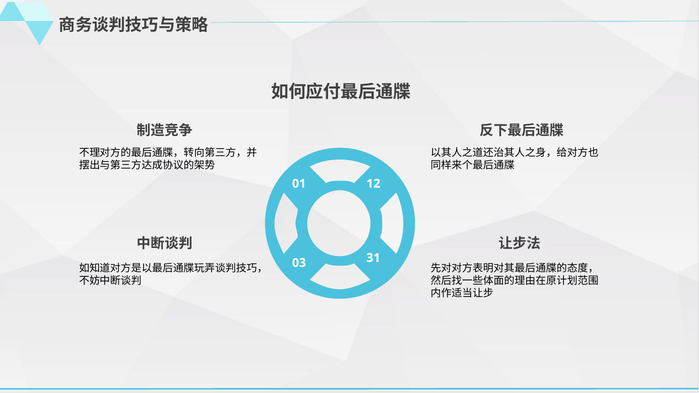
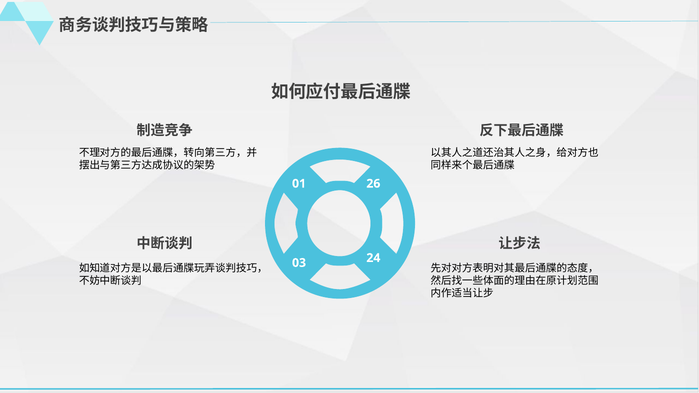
12: 12 -> 26 (373, 184)
31: 31 -> 24 (373, 258)
